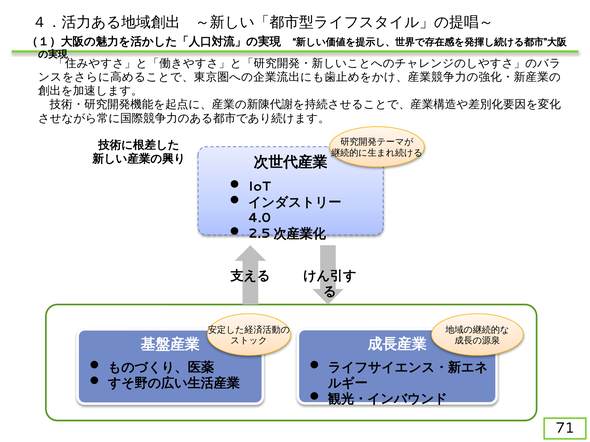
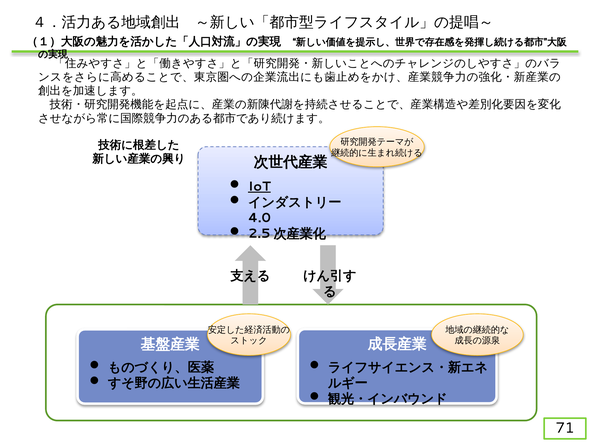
IoT underline: none -> present (259, 187)
